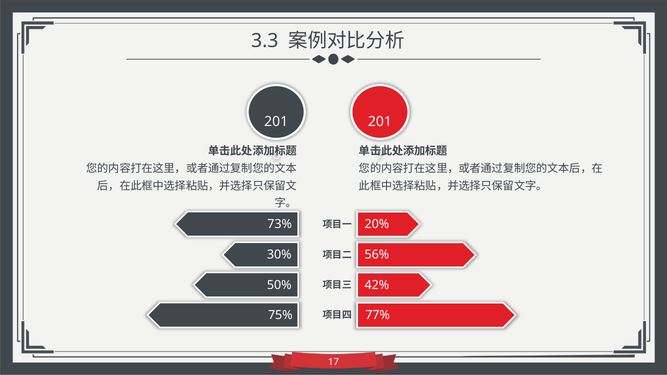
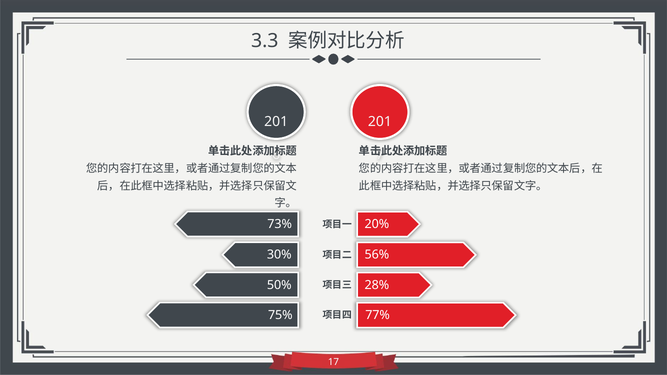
42%: 42% -> 28% (377, 285)
